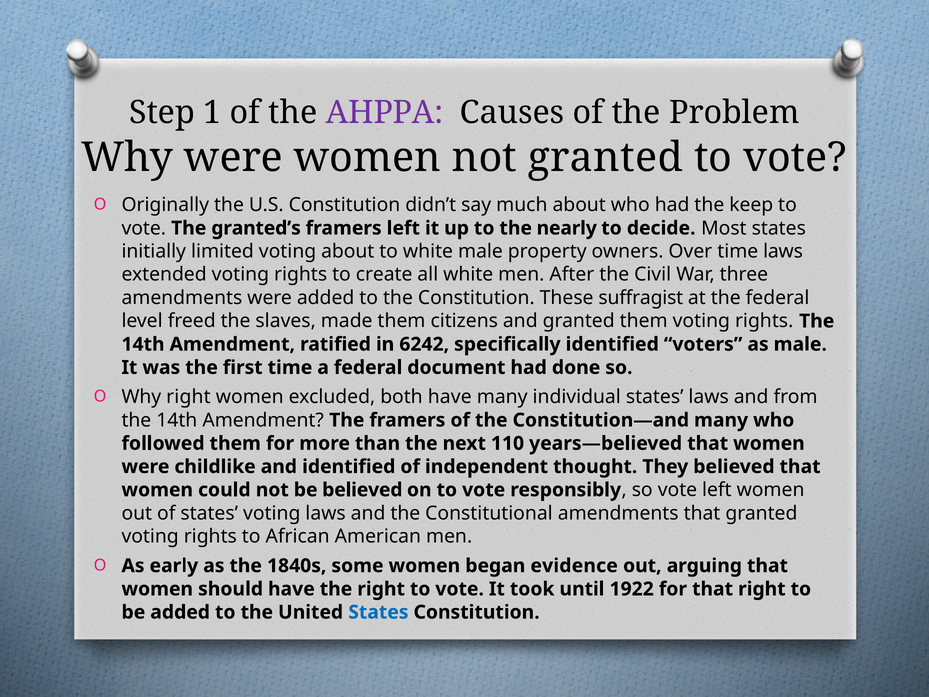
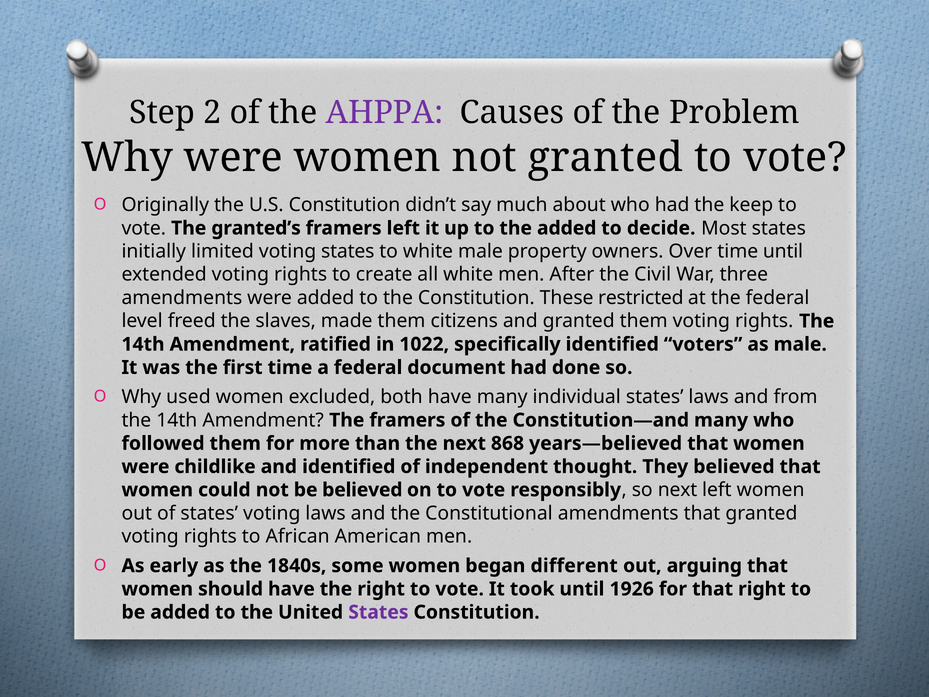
1: 1 -> 2 (212, 113)
the nearly: nearly -> added (567, 228)
voting about: about -> states (348, 251)
time laws: laws -> until (783, 251)
suffragist: suffragist -> restricted (641, 298)
6242: 6242 -> 1022 (424, 344)
Why right: right -> used (188, 397)
110: 110 -> 868 (507, 443)
so vote: vote -> next (678, 490)
evidence: evidence -> different (574, 566)
1922: 1922 -> 1926 (632, 589)
States colour: blue -> purple (378, 612)
